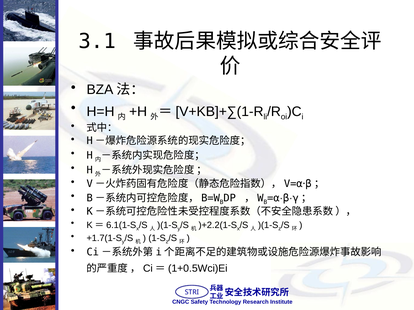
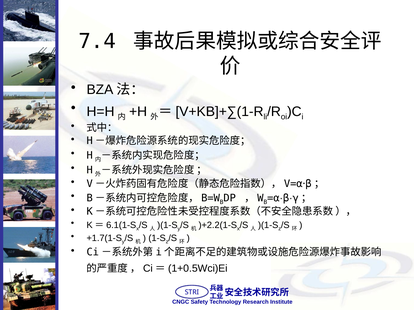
3.1: 3.1 -> 7.4 (97, 42)
